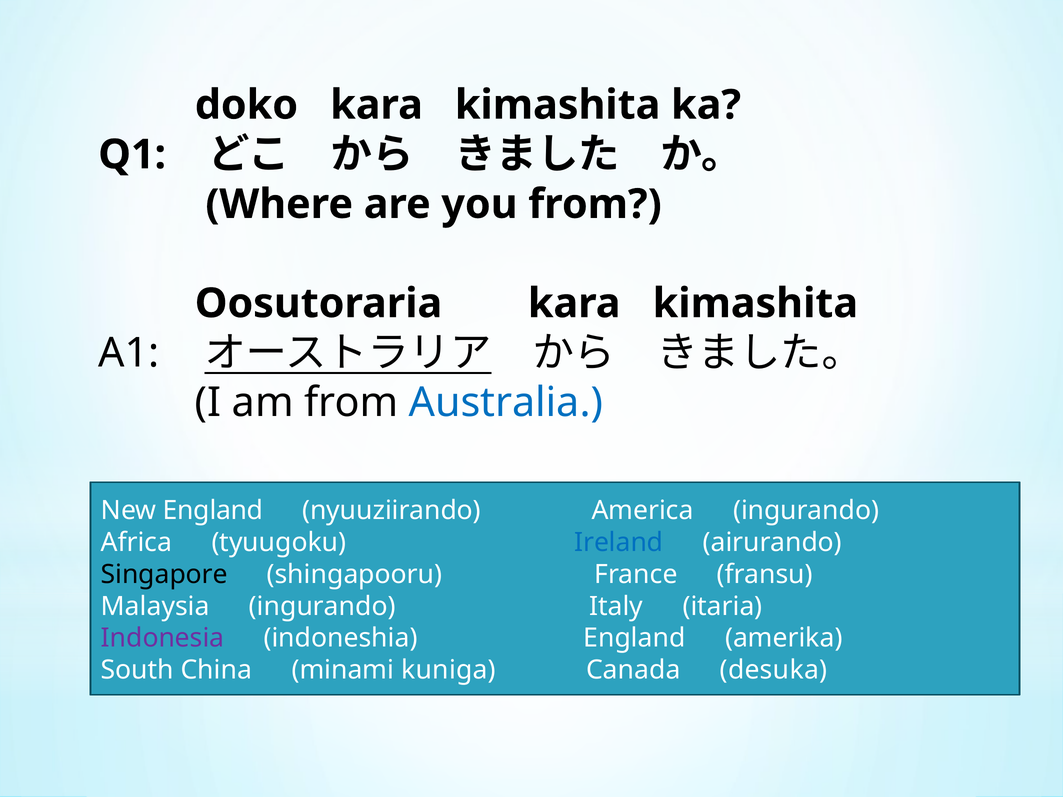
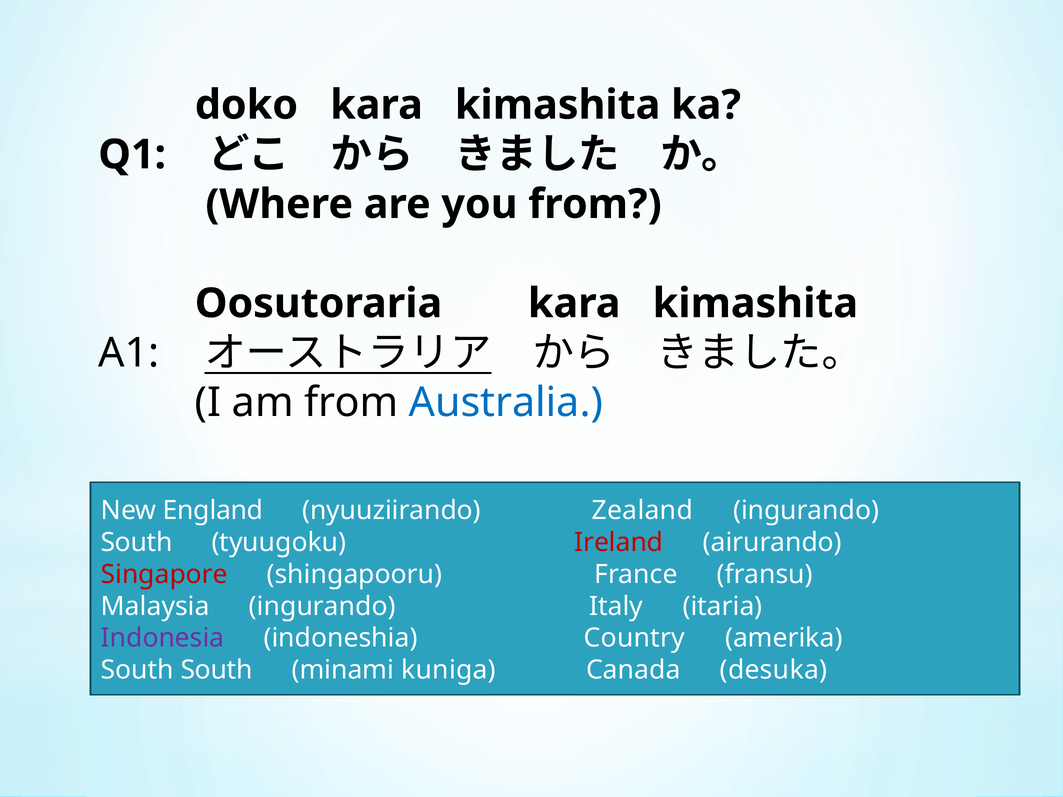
America: America -> Zealand (642, 511)
Africa: Africa -> South (137, 543)
Ireland colour: blue -> red (619, 543)
Singapore colour: black -> red (164, 575)
indoneshia England: England -> Country (634, 638)
South China: China -> South (217, 670)
